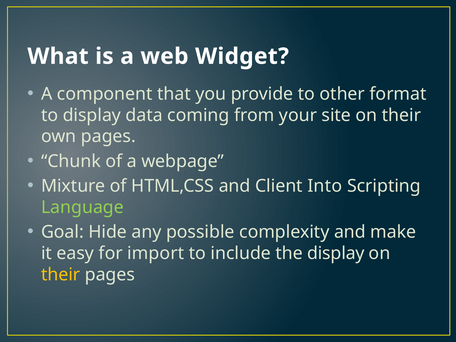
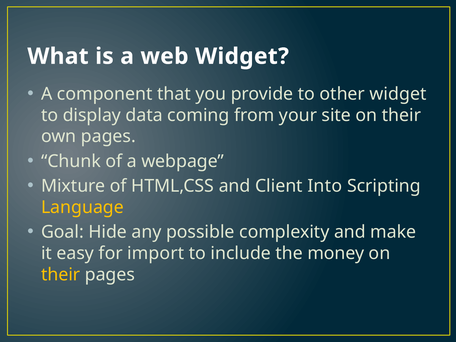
other format: format -> widget (398, 94)
Language colour: light green -> yellow (82, 207)
the display: display -> money (336, 253)
